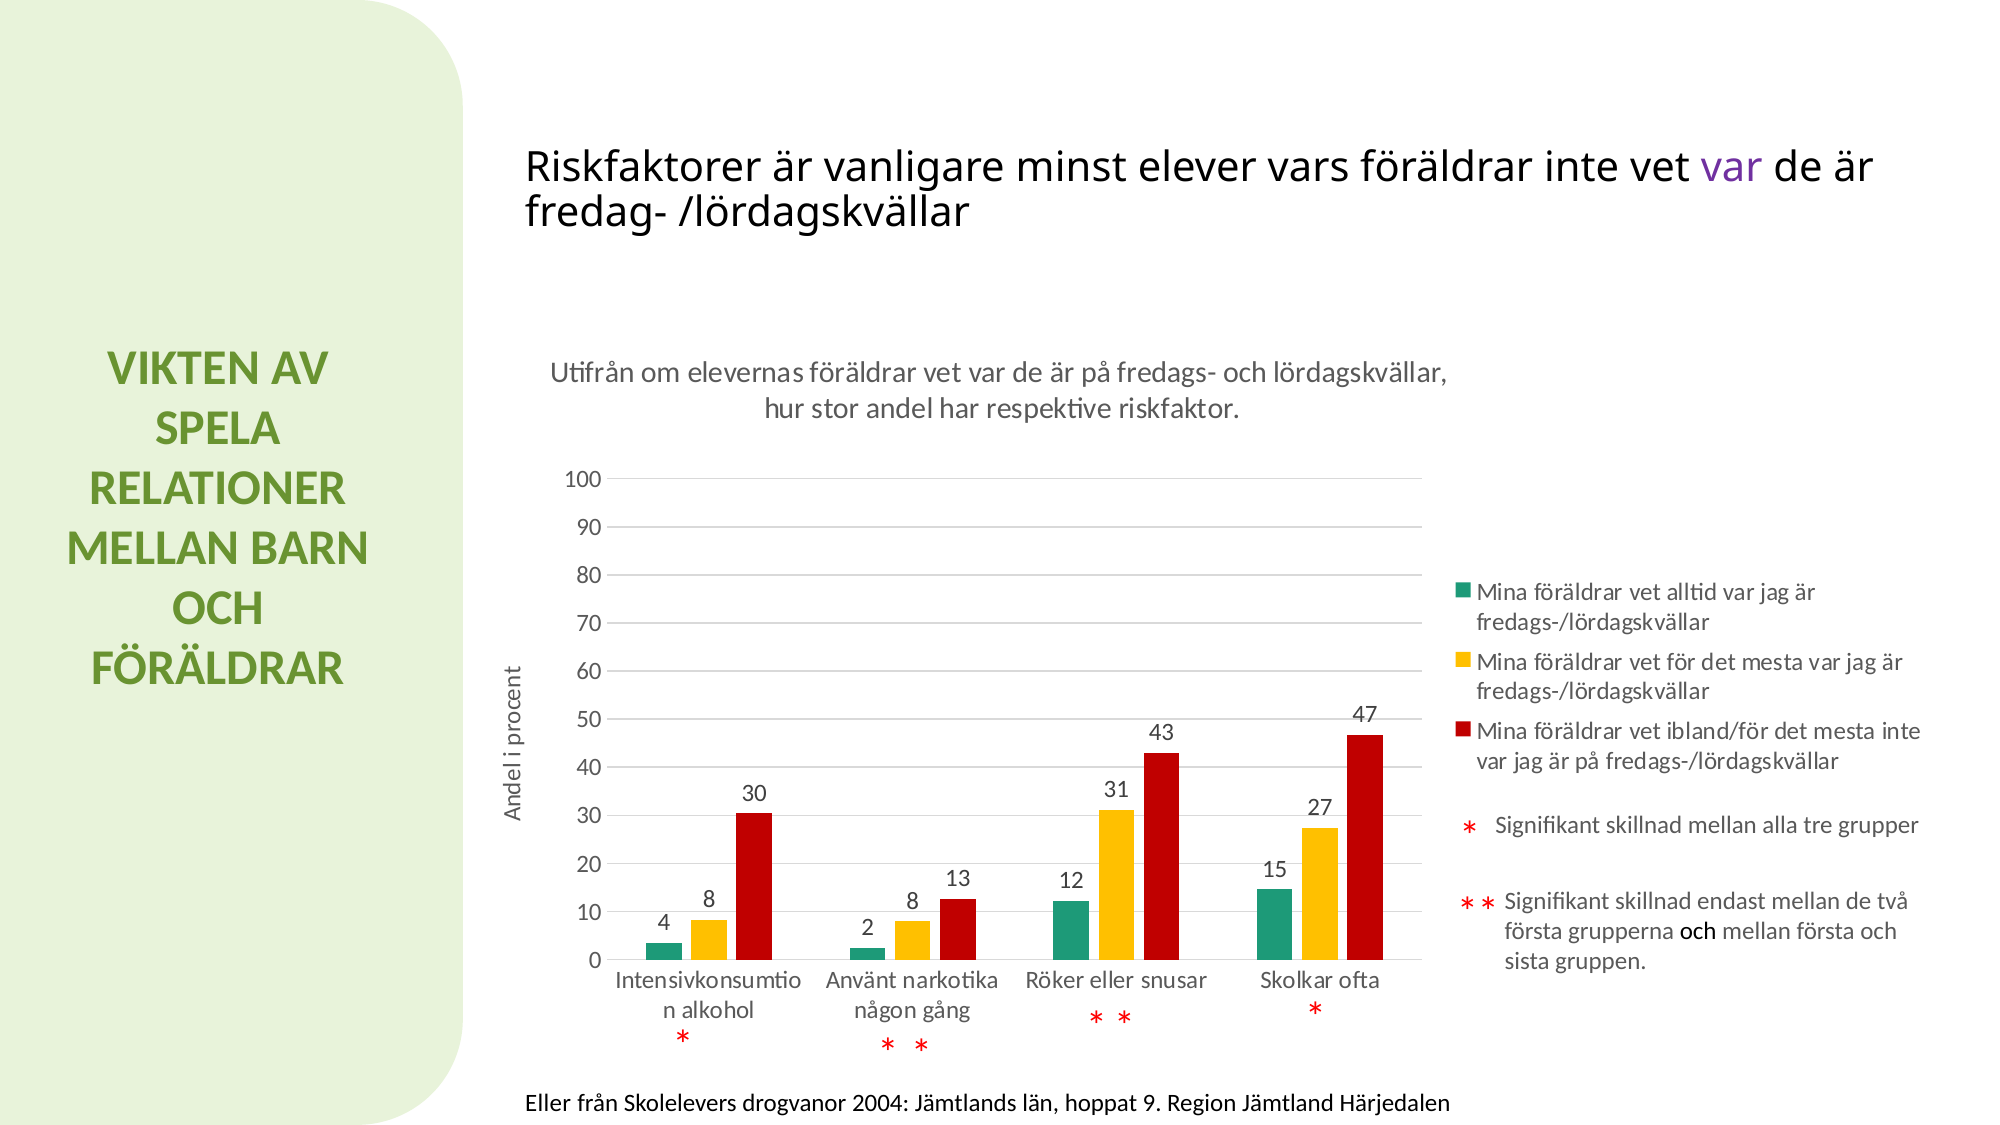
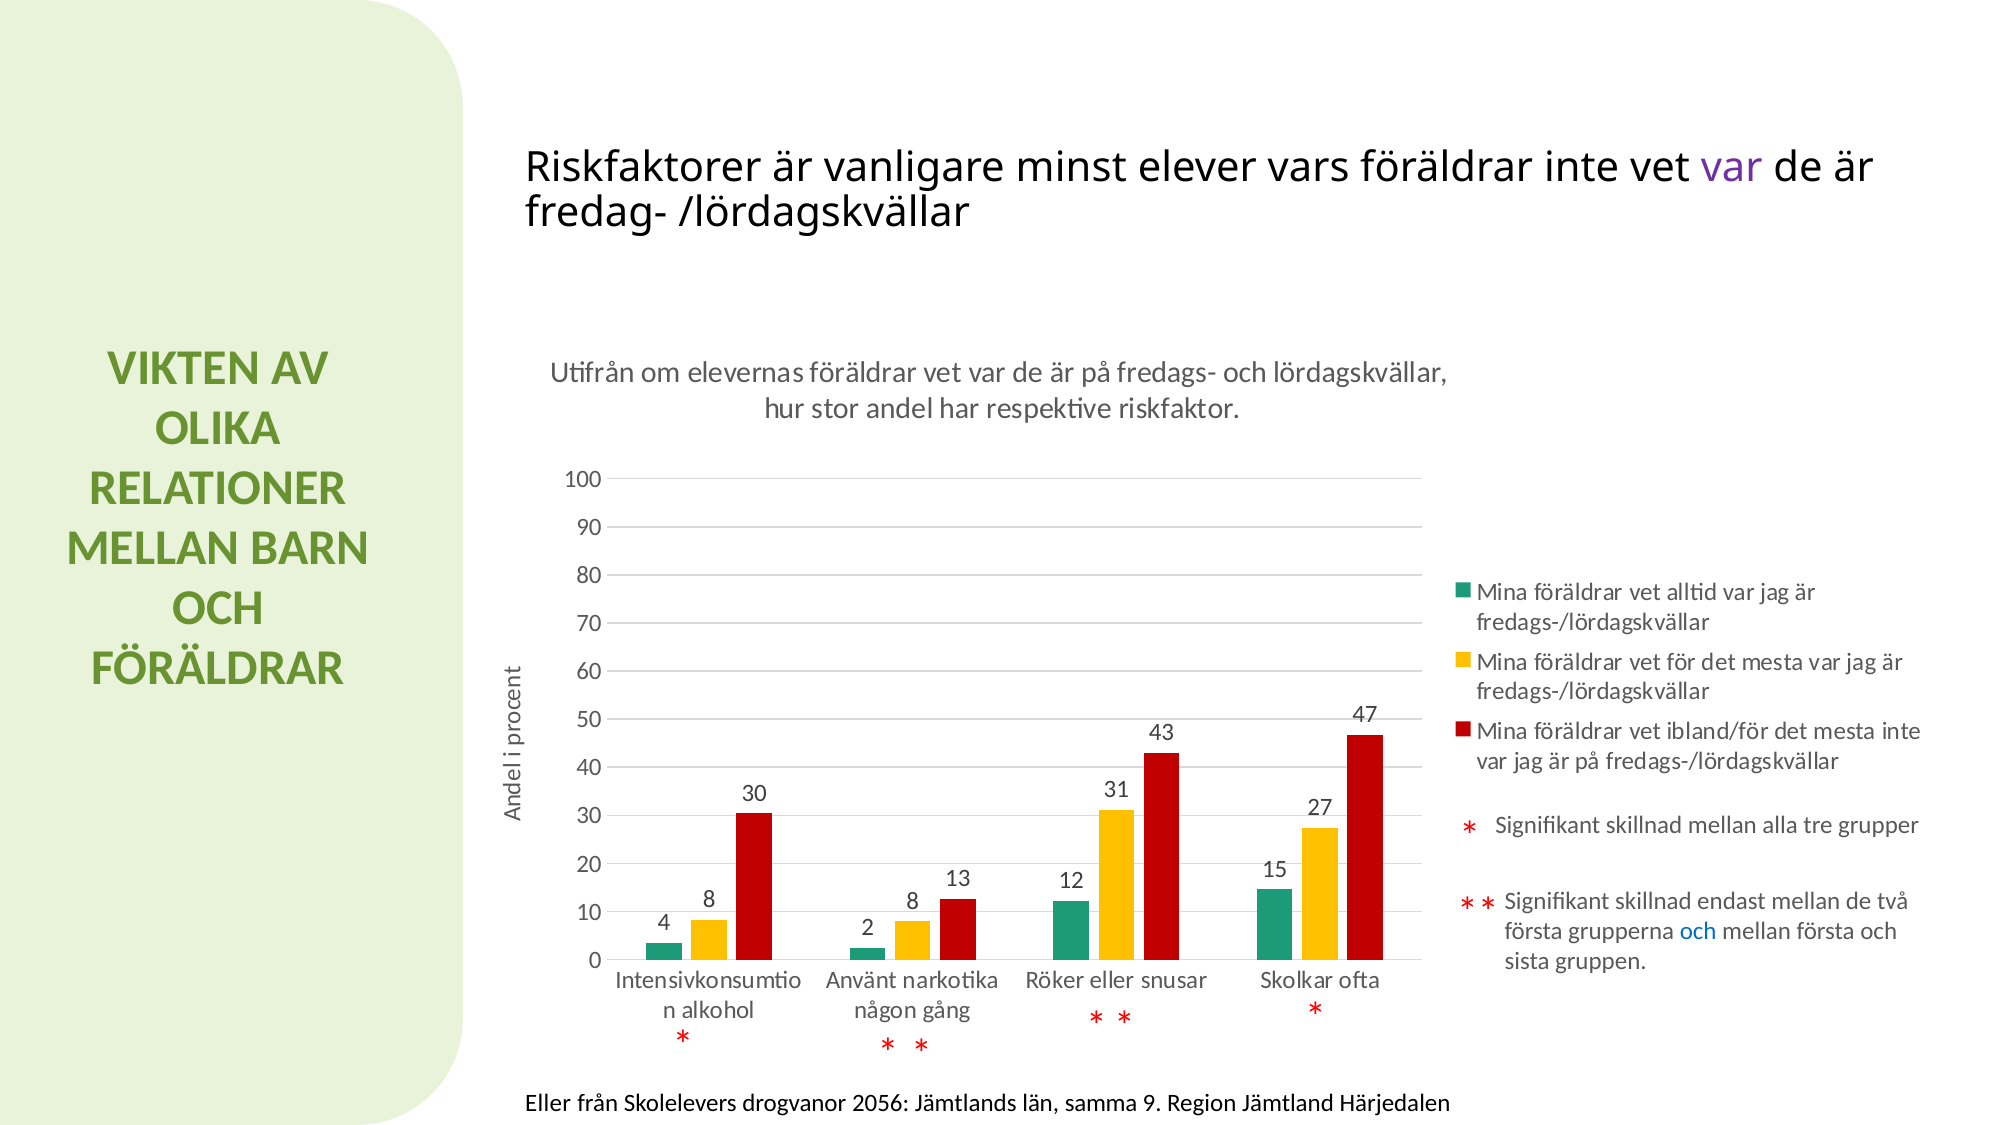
SPELA: SPELA -> OLIKA (218, 428)
och colour: black -> blue (1698, 931)
2004: 2004 -> 2056 (881, 1103)
hoppat: hoppat -> samma (1101, 1103)
